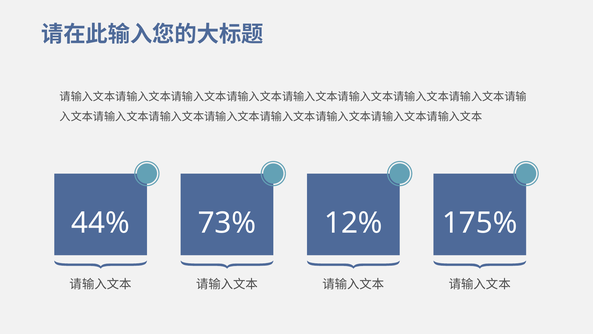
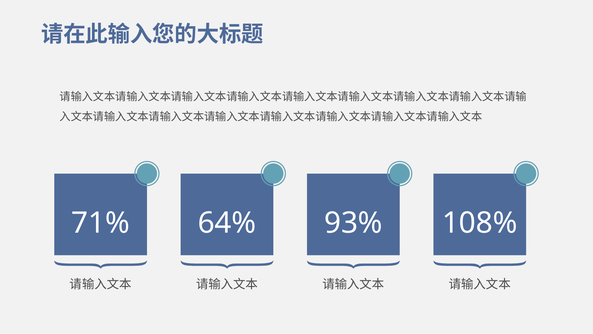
44%: 44% -> 71% (101, 223)
73%: 73% -> 64% (227, 223)
12%: 12% -> 93% (353, 223)
175%: 175% -> 108% (480, 223)
